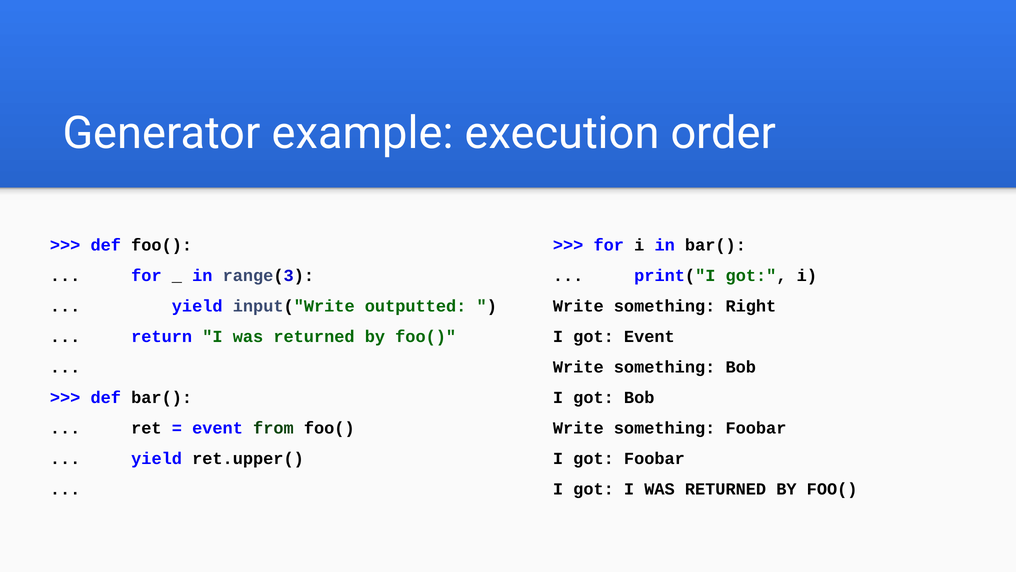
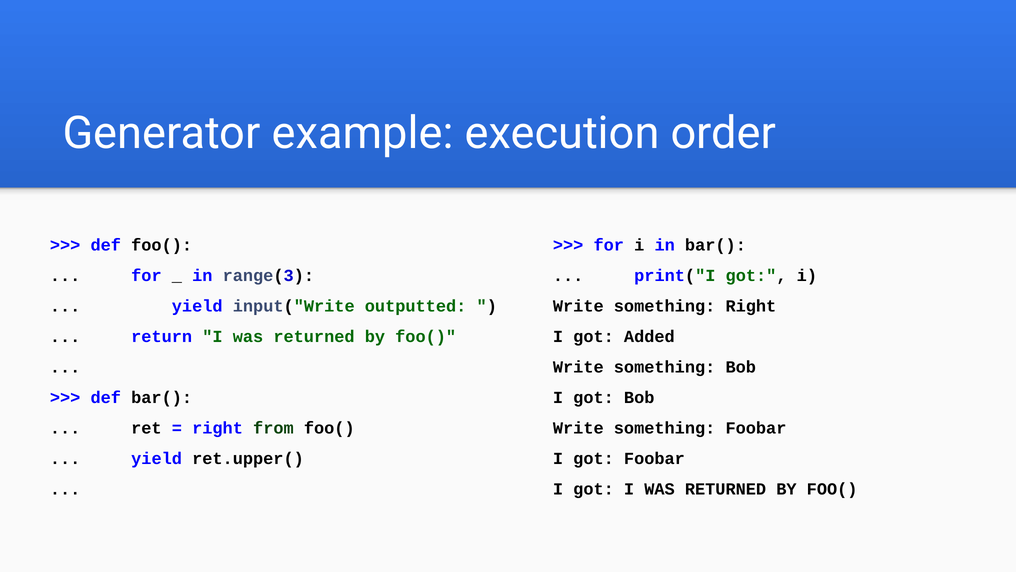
got Event: Event -> Added (649, 336)
event: event -> right (218, 428)
